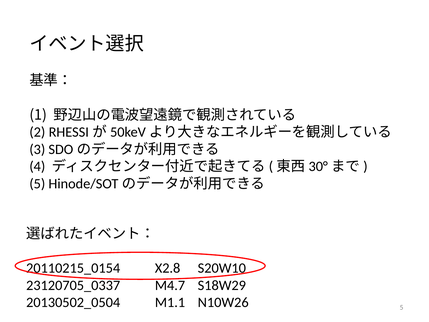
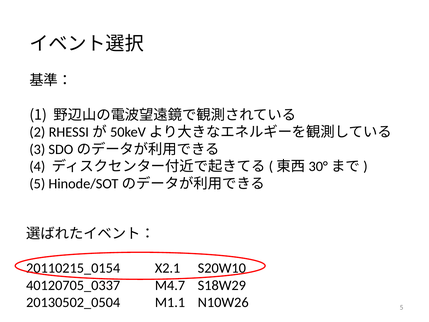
X2.8: X2.8 -> X2.1 (168, 268)
23120705_0337: 23120705_0337 -> 40120705_0337 (73, 285)
